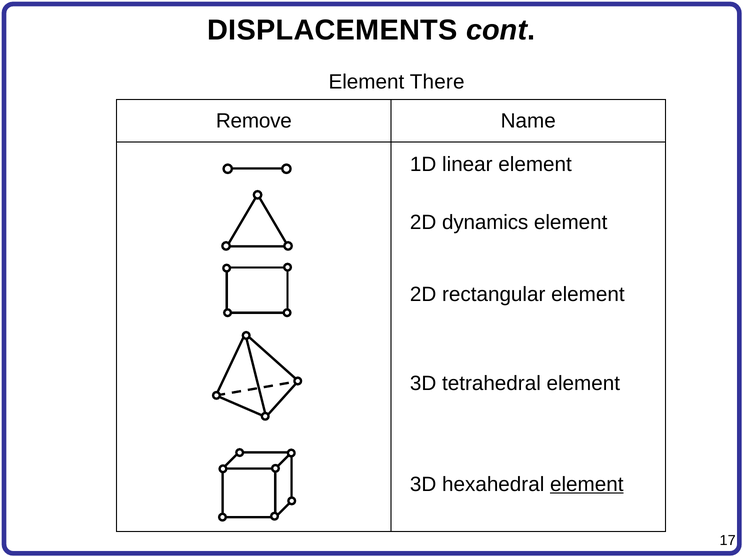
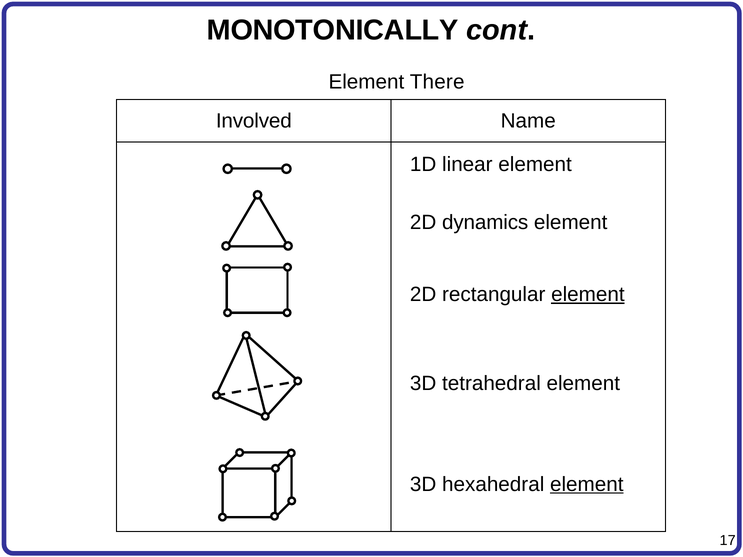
DISPLACEMENTS: DISPLACEMENTS -> MONOTONICALLY (333, 30)
Remove: Remove -> Involved (254, 121)
element underline: none -> present (588, 294)
